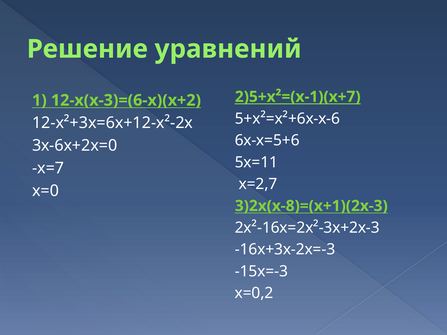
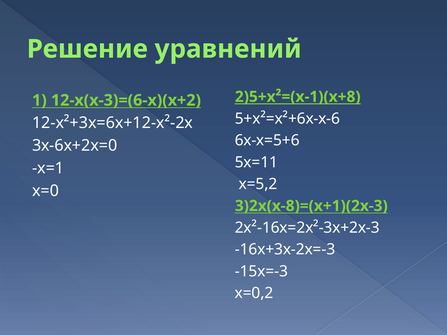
2)5+х²=(х-1)(х+7: 2)5+х²=(х-1)(х+7 -> 2)5+х²=(х-1)(х+8 (298, 97)
x=7: x=7 -> x=1 (48, 168)
х=2,7: х=2,7 -> х=5,2 (258, 184)
